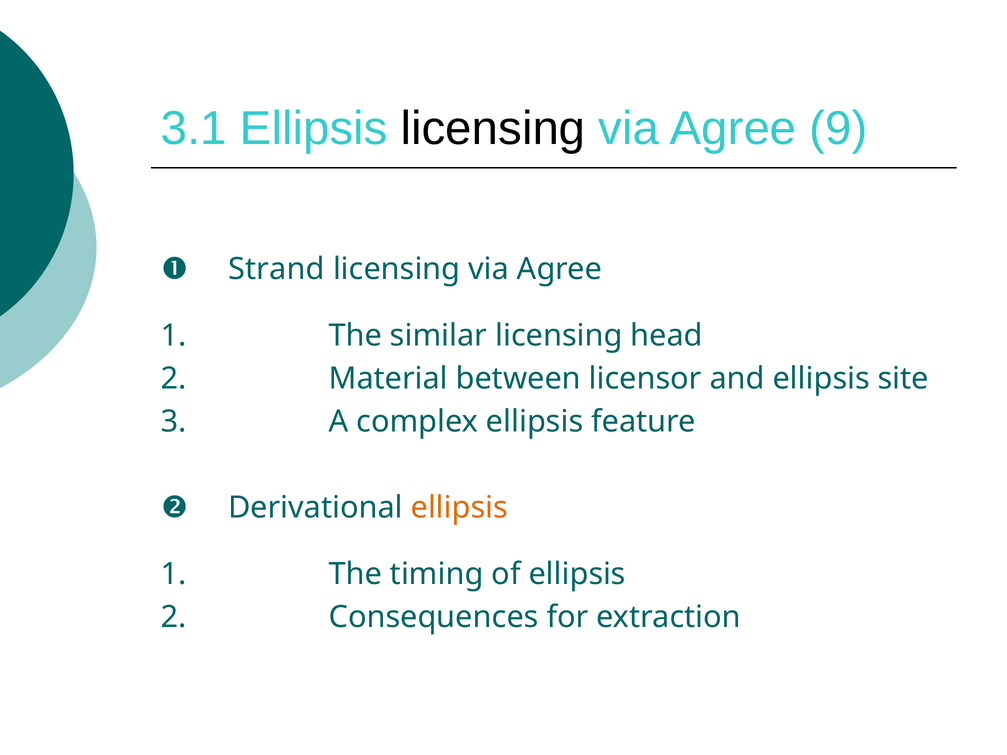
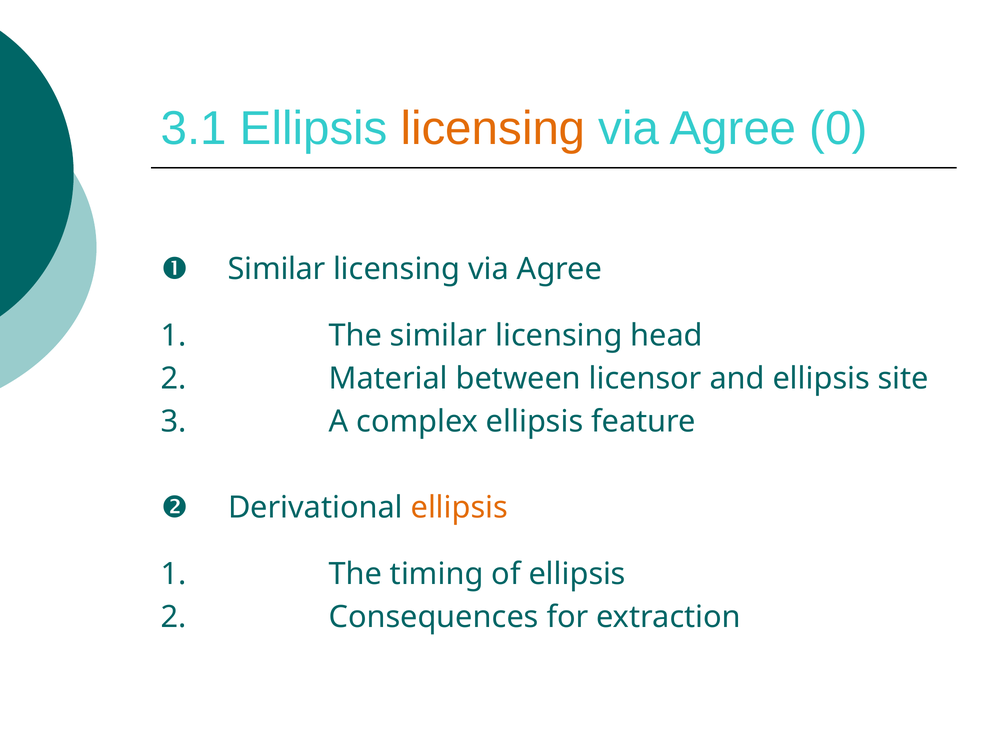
licensing colour: black -> orange (493, 129)
9: 9 -> 0 (838, 129)
Strand: Strand -> Similar (277, 269)
